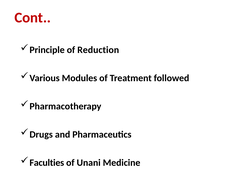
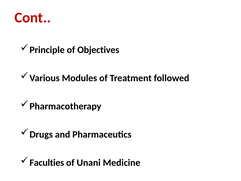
Reduction: Reduction -> Objectives (98, 50)
